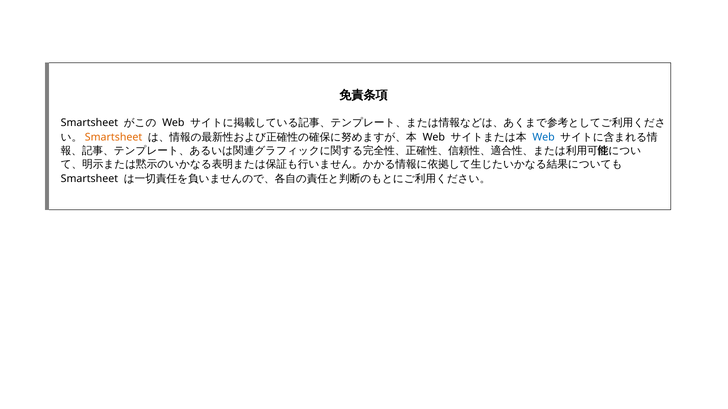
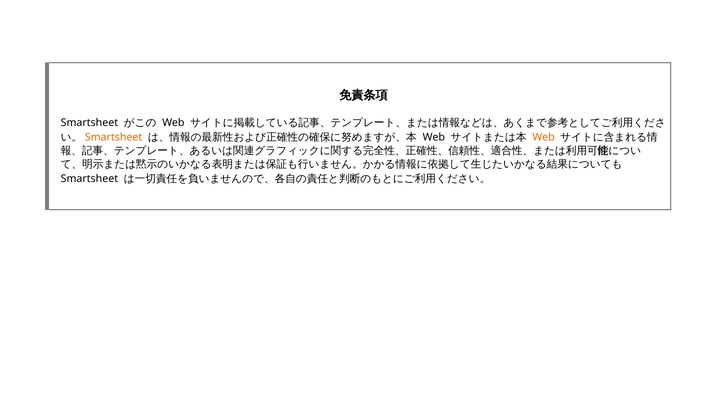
Web colour: blue -> orange (544, 137)
